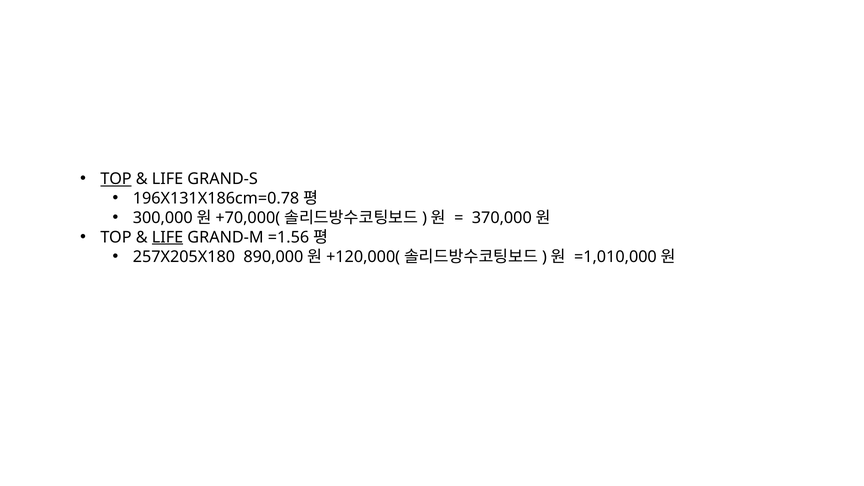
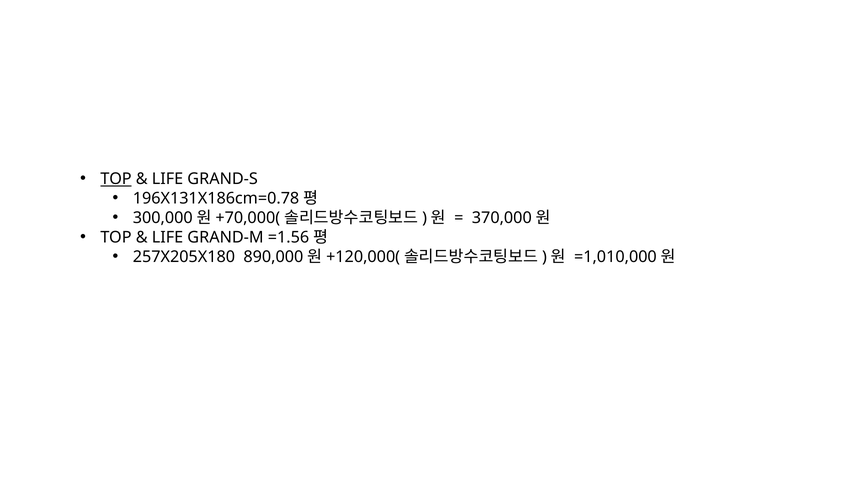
LIFE underline: present -> none (168, 237)
